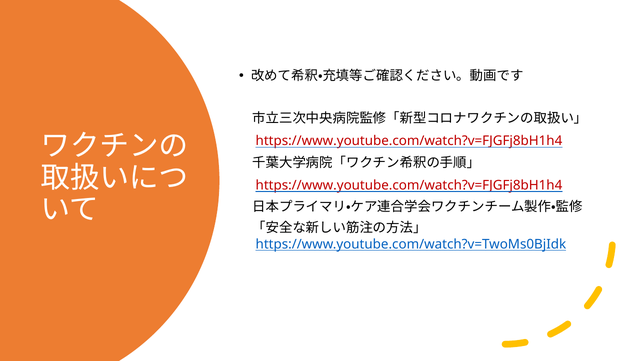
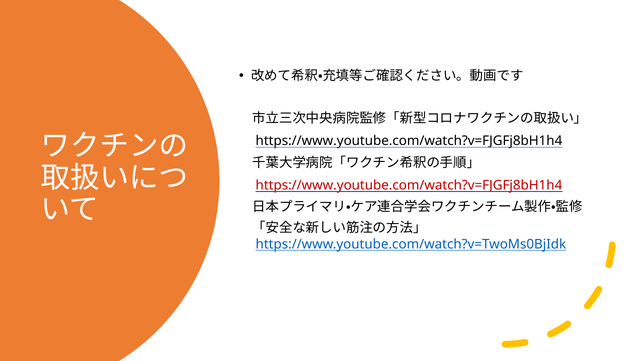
https://www.youtube.com/watch?v=FJGFj8bH1h4 colour: red -> black (409, 141)
